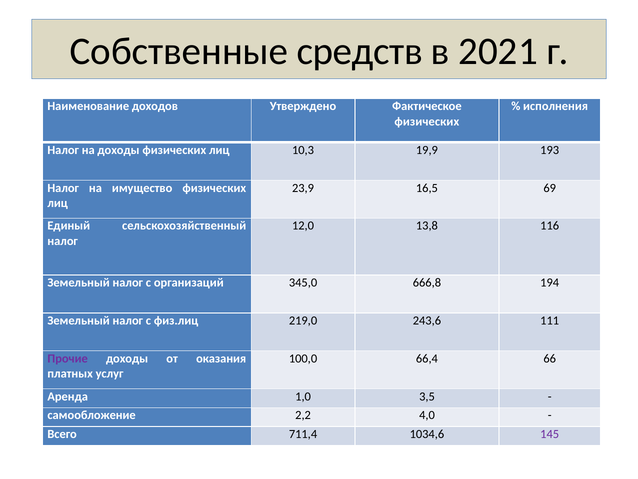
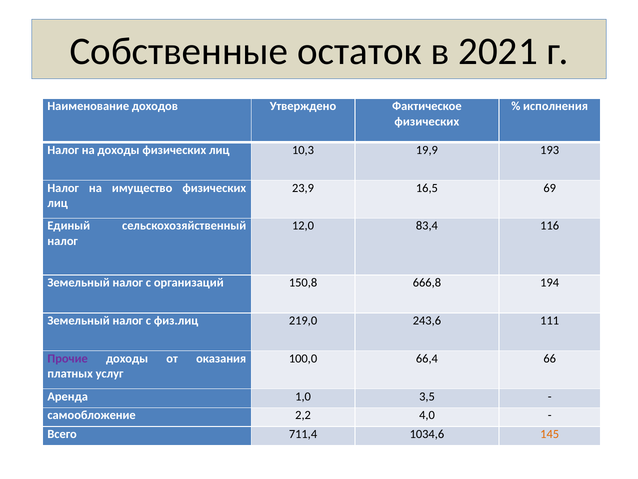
средств: средств -> остаток (360, 52)
13,8: 13,8 -> 83,4 (427, 226)
345,0: 345,0 -> 150,8 (303, 282)
145 colour: purple -> orange (550, 434)
